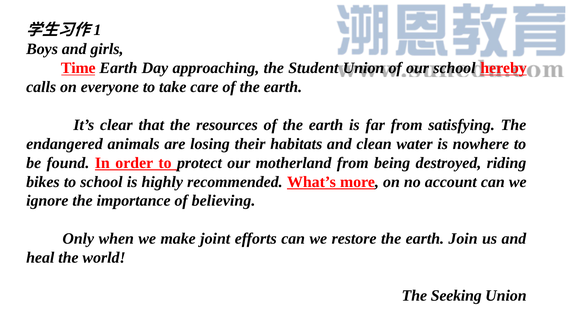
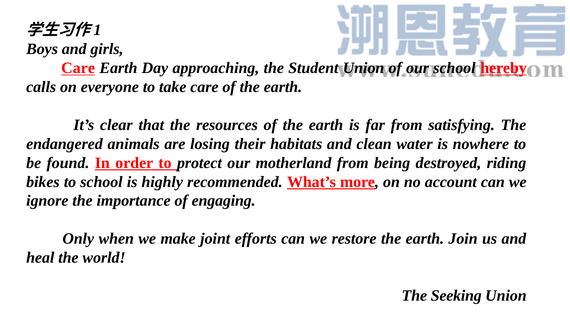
Time: Time -> Care (78, 68)
believing: believing -> engaging (224, 201)
